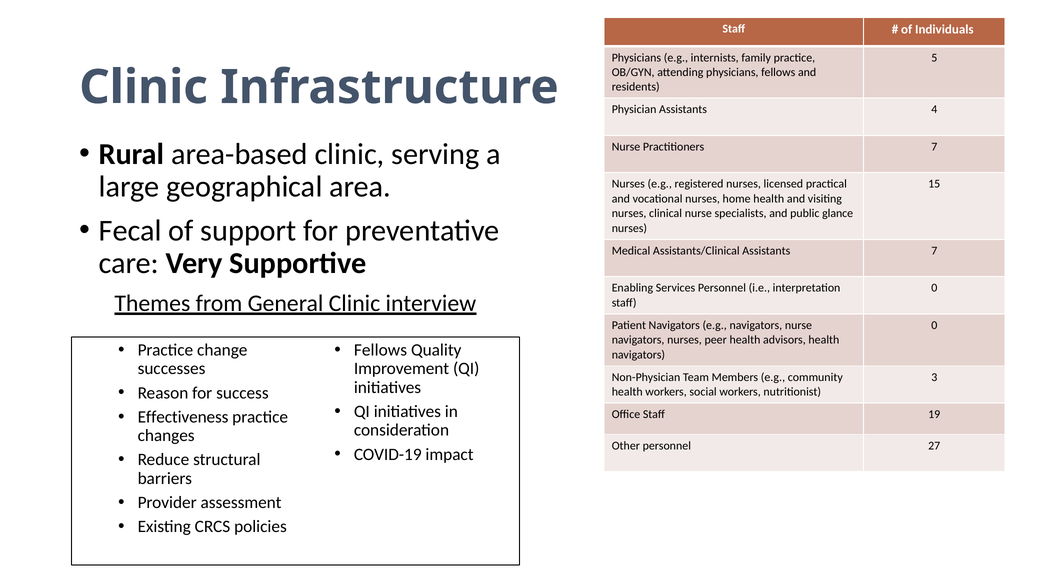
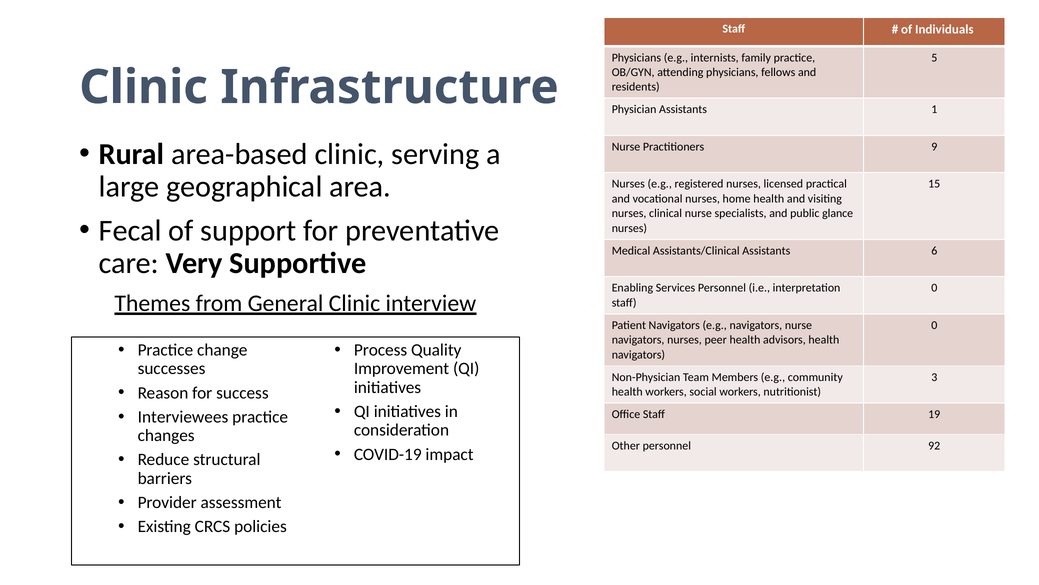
4: 4 -> 1 (934, 109)
Practitioners 7: 7 -> 9 (934, 147)
Assistants 7: 7 -> 6 (934, 250)
Fellows: Fellows -> Process (381, 350)
Effectiveness: Effectiveness -> Interviewees (183, 416)
27: 27 -> 92 (934, 445)
